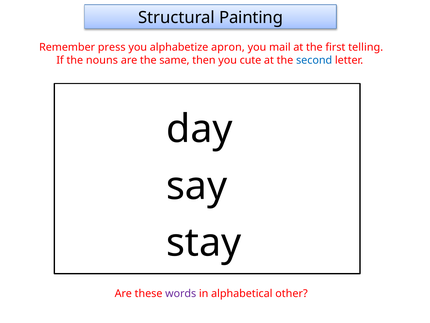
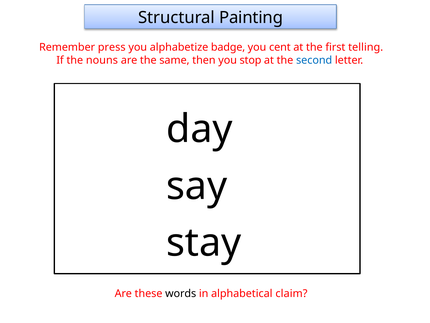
apron: apron -> badge (228, 47)
mail: mail -> cent (280, 47)
cute: cute -> stop (251, 60)
words colour: purple -> black (181, 293)
other: other -> claim (291, 293)
